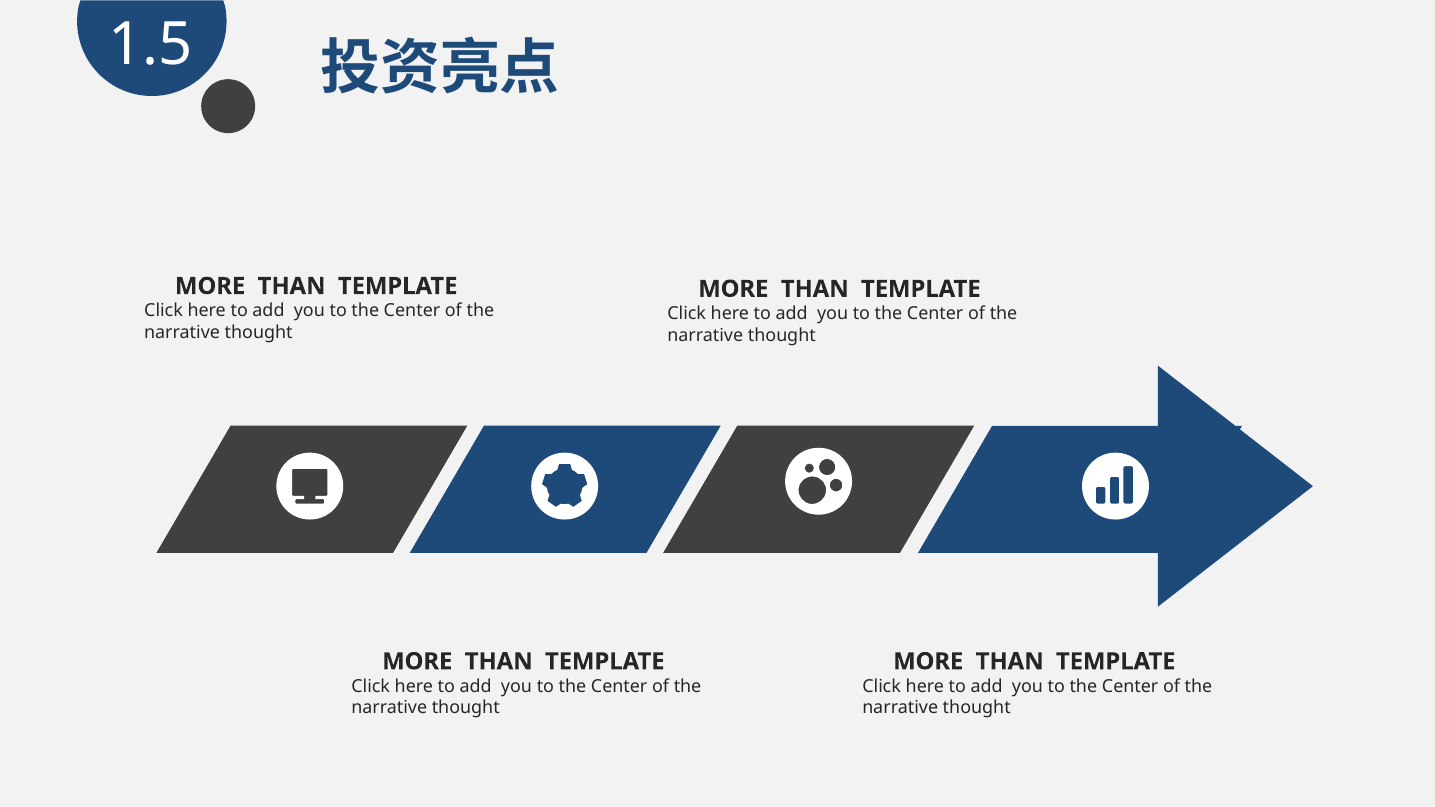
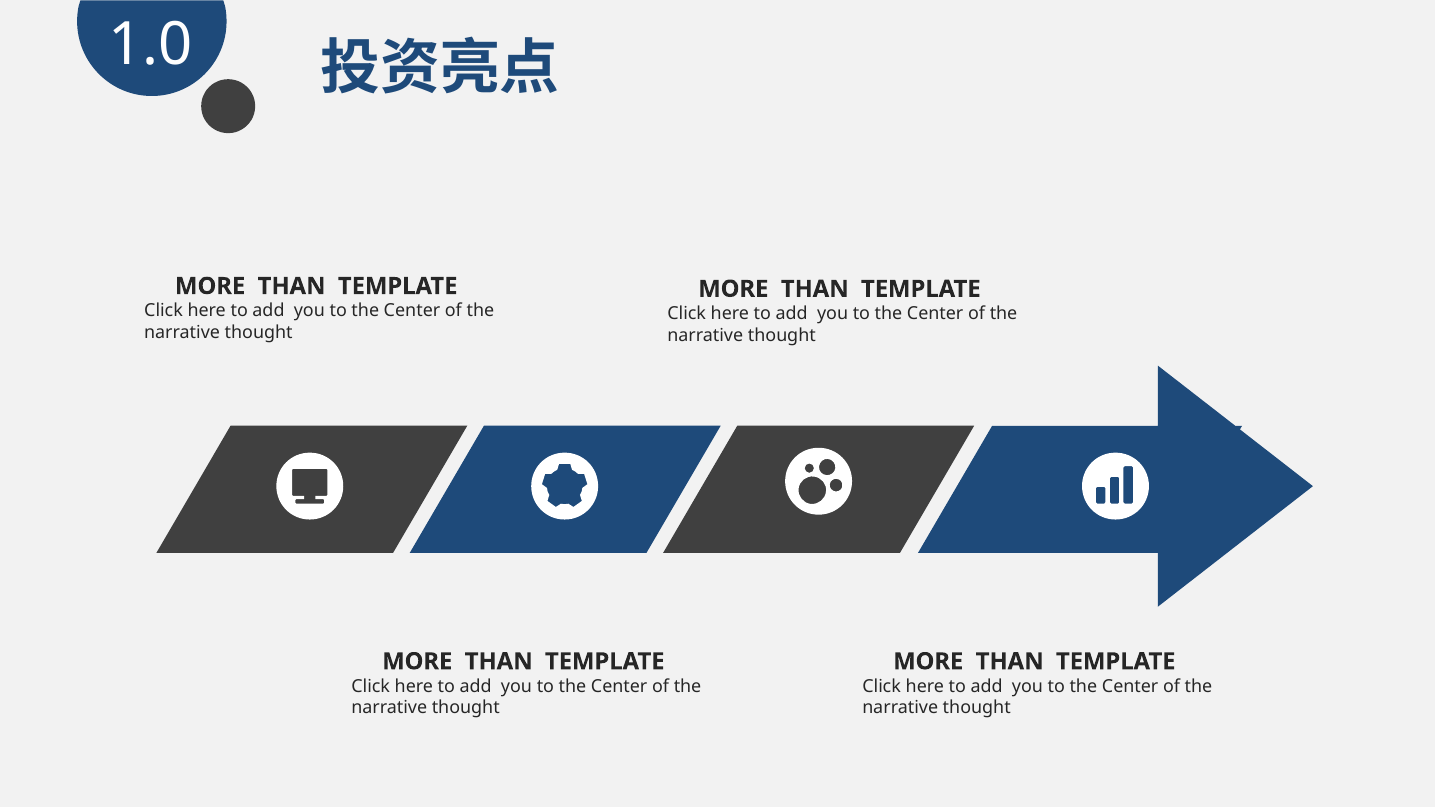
1.5: 1.5 -> 1.0 (150, 45)
